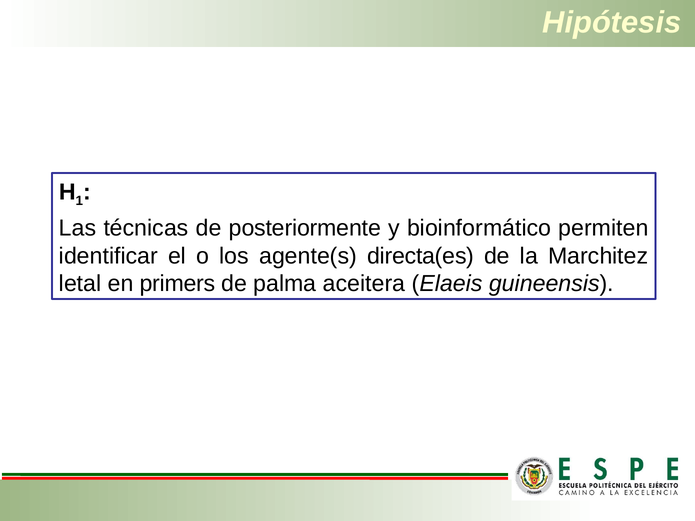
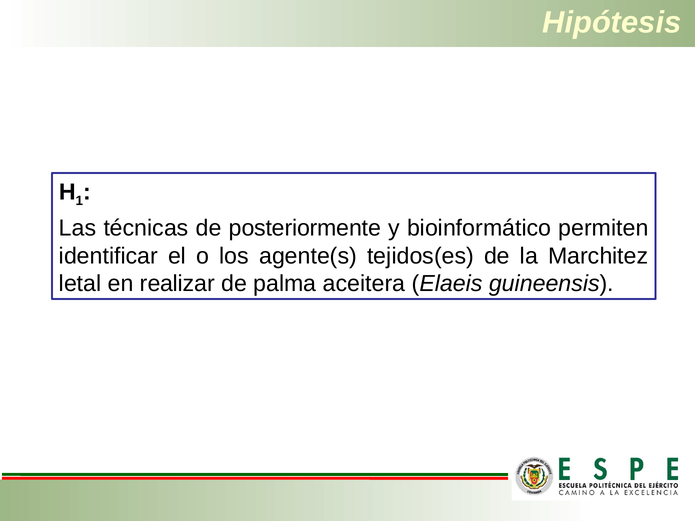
directa(es: directa(es -> tejidos(es (421, 256)
primers: primers -> realizar (177, 284)
